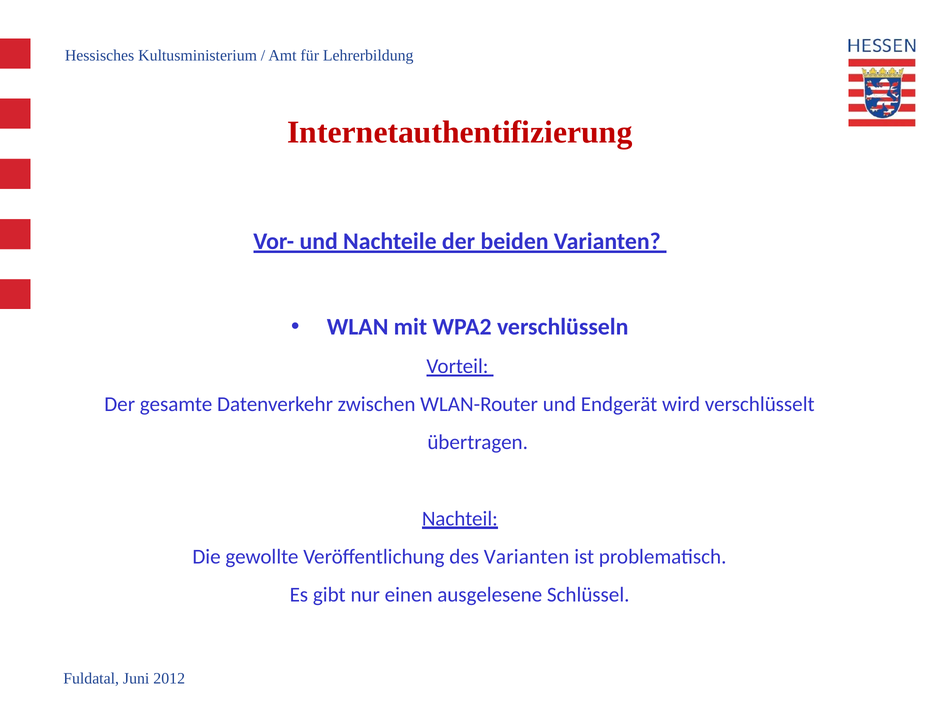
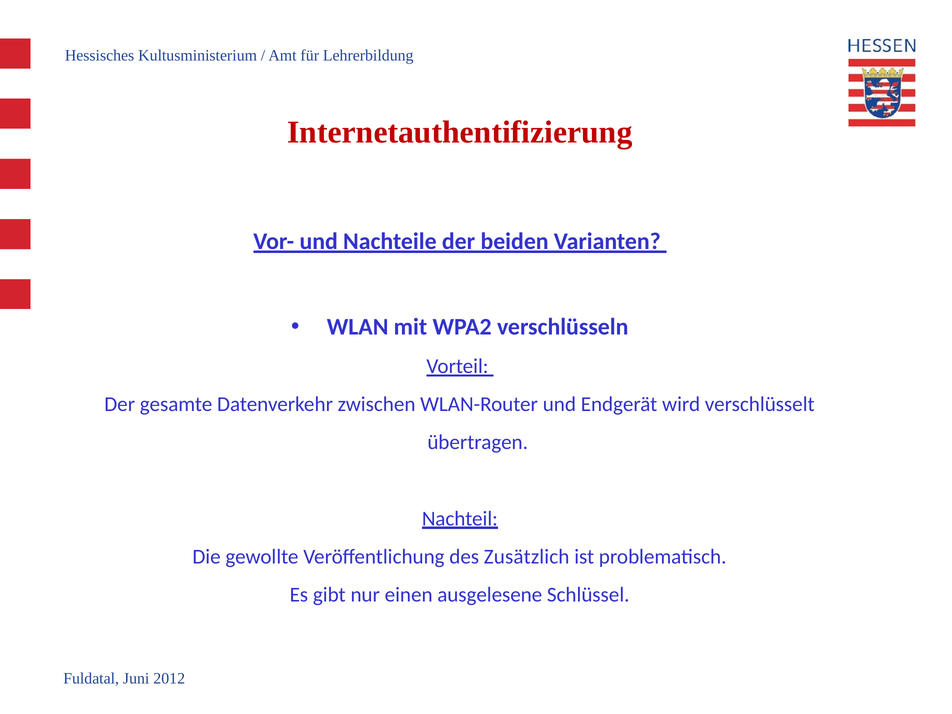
des Varianten: Varianten -> Zusätzlich (527, 557)
